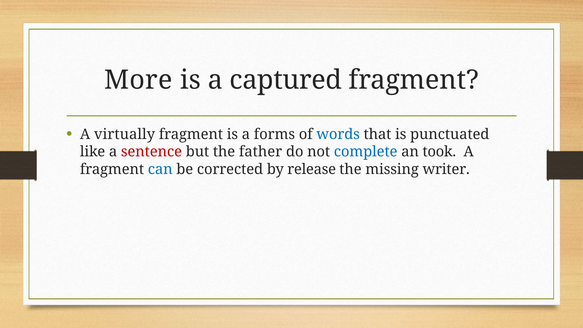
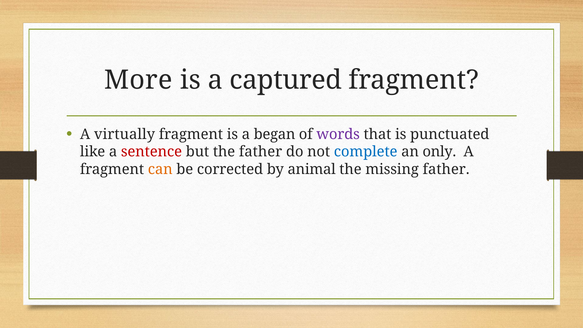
forms: forms -> began (275, 134)
words colour: blue -> purple (338, 134)
took: took -> only (439, 152)
can colour: blue -> orange (160, 169)
release: release -> animal (312, 169)
missing writer: writer -> father (446, 169)
